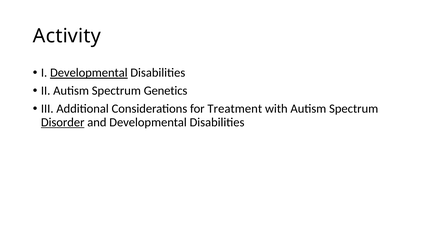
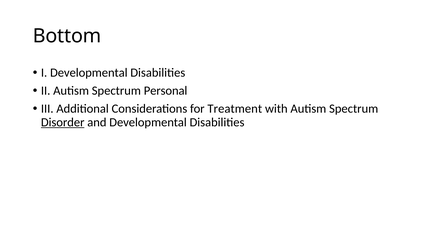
Activity: Activity -> Bottom (67, 36)
Developmental underline: present -> none (89, 73)
Genetics: Genetics -> Personal (166, 91)
